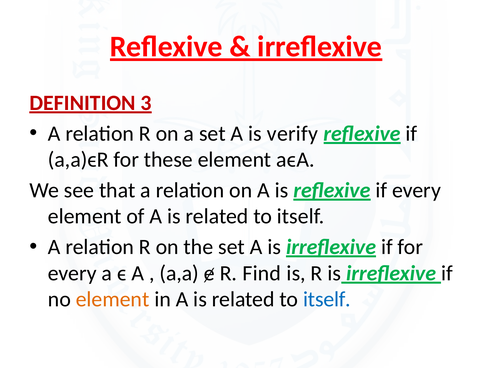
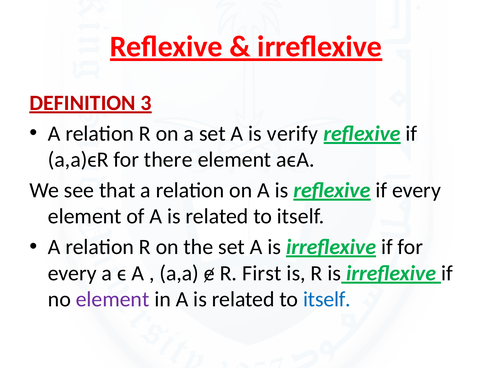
these: these -> there (168, 160)
Find: Find -> First (262, 273)
element colour: orange -> purple (113, 300)
